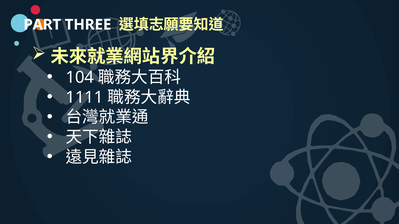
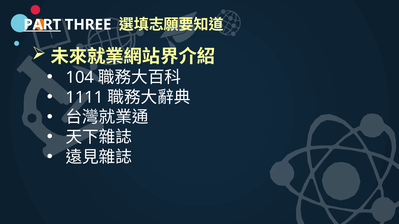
PART underline: none -> present (42, 25)
